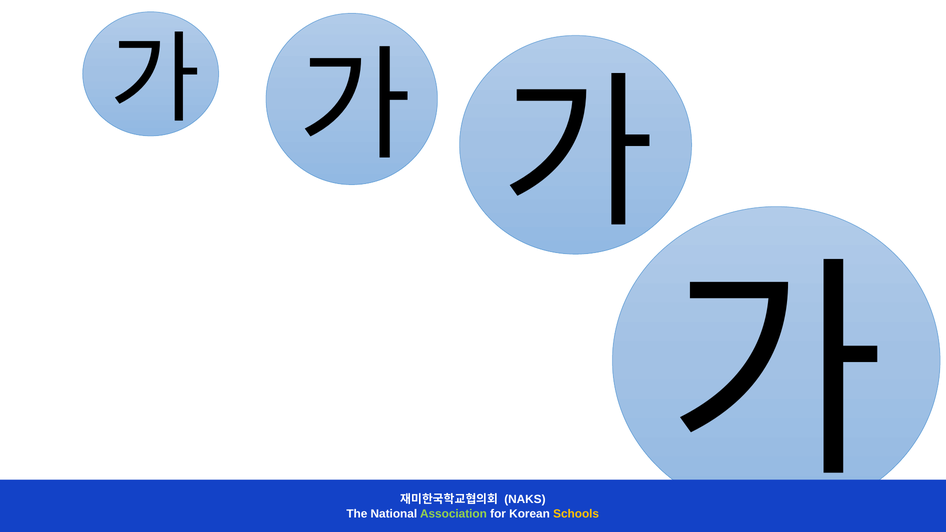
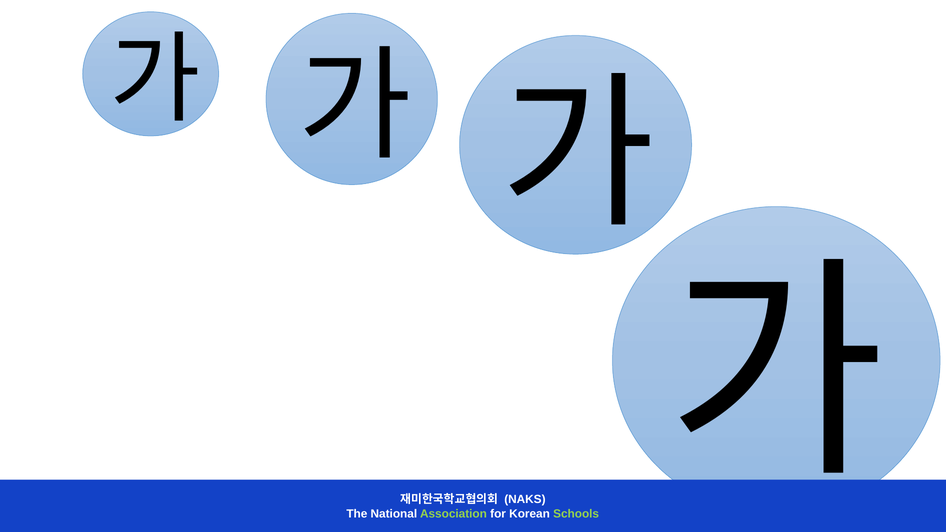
Schools colour: yellow -> light green (576, 514)
